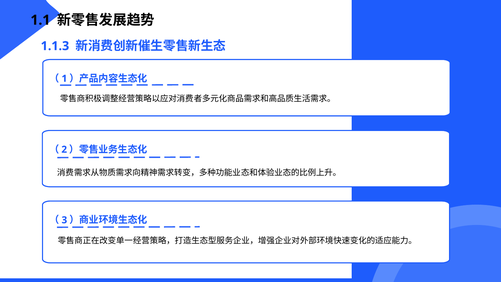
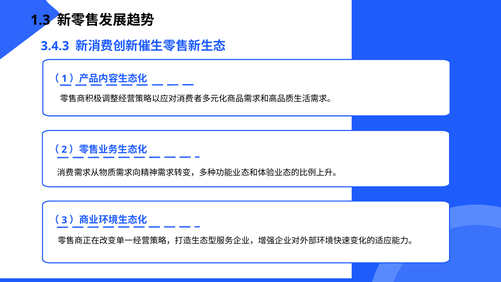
1.1: 1.1 -> 1.3 (40, 20)
1.1.3: 1.1.3 -> 3.4.3 (55, 46)
